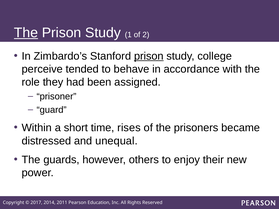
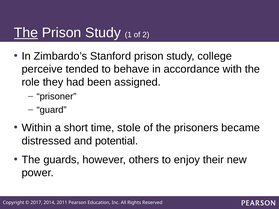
prison underline: present -> none (149, 56)
rises: rises -> stole (129, 128)
unequal: unequal -> potential (117, 141)
